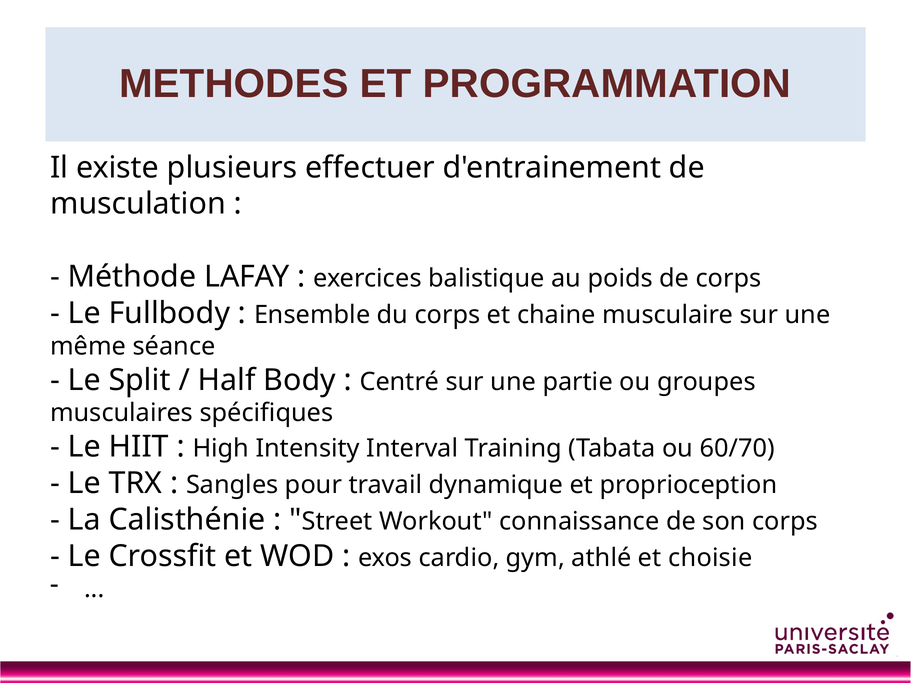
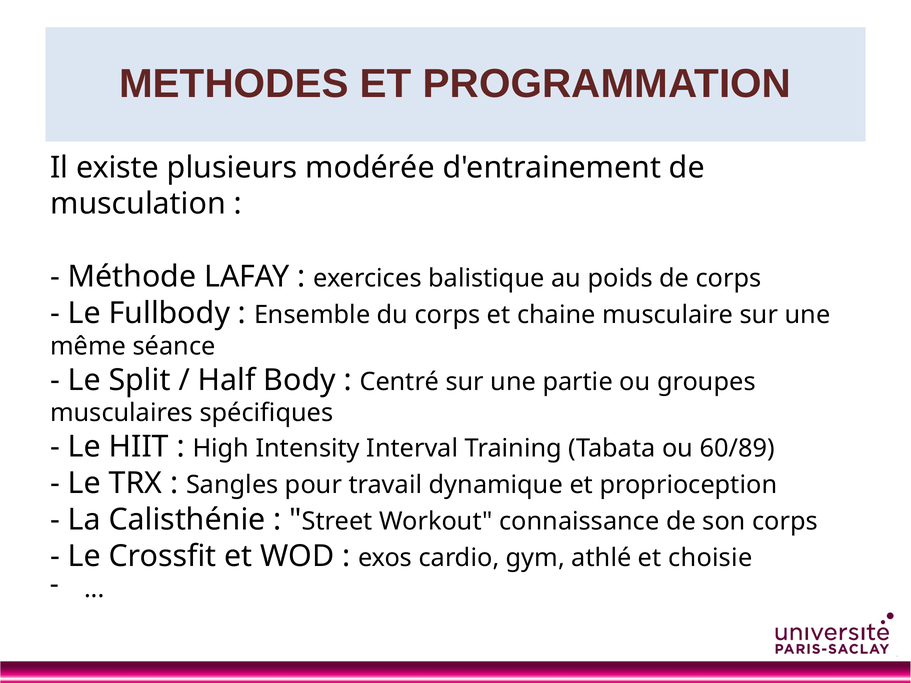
effectuer: effectuer -> modérée (370, 168)
60/70: 60/70 -> 60/89 (737, 449)
